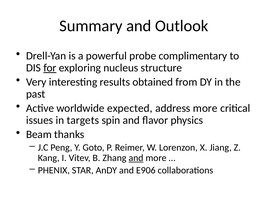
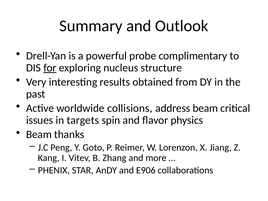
expected: expected -> collisions (130, 108)
address more: more -> beam (205, 108)
and underline: present -> none (136, 158)
